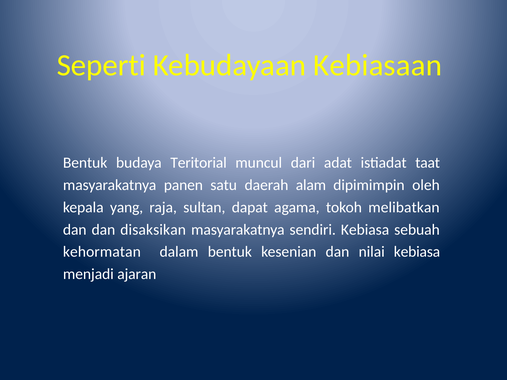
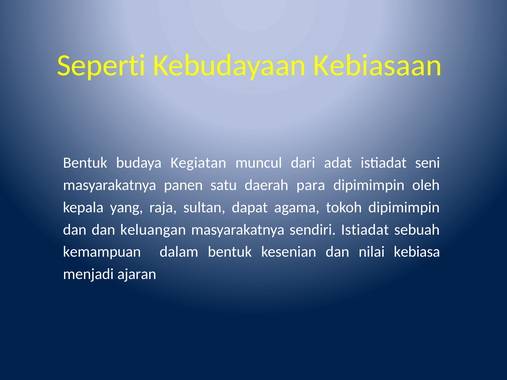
Teritorial: Teritorial -> Kegiatan (198, 163)
taat: taat -> seni (428, 163)
alam: alam -> para (311, 185)
tokoh melibatkan: melibatkan -> dipimimpin (404, 207)
disaksikan: disaksikan -> keluangan (153, 230)
sendiri Kebiasa: Kebiasa -> Istiadat (365, 230)
kehormatan: kehormatan -> kemampuan (102, 252)
